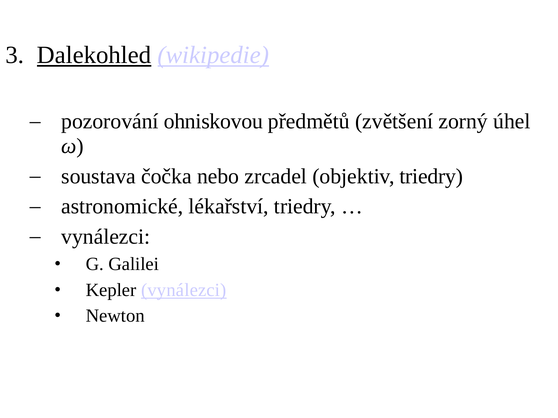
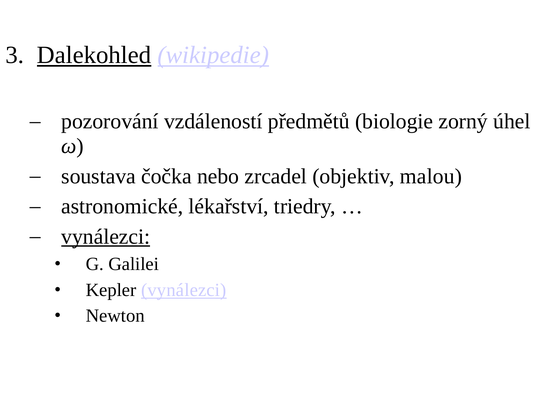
ohniskovou: ohniskovou -> vzdáleností (213, 122)
zvětšení: zvětšení -> biologie (394, 122)
objektiv triedry: triedry -> malou (431, 176)
vynálezci underline: none -> present (106, 237)
